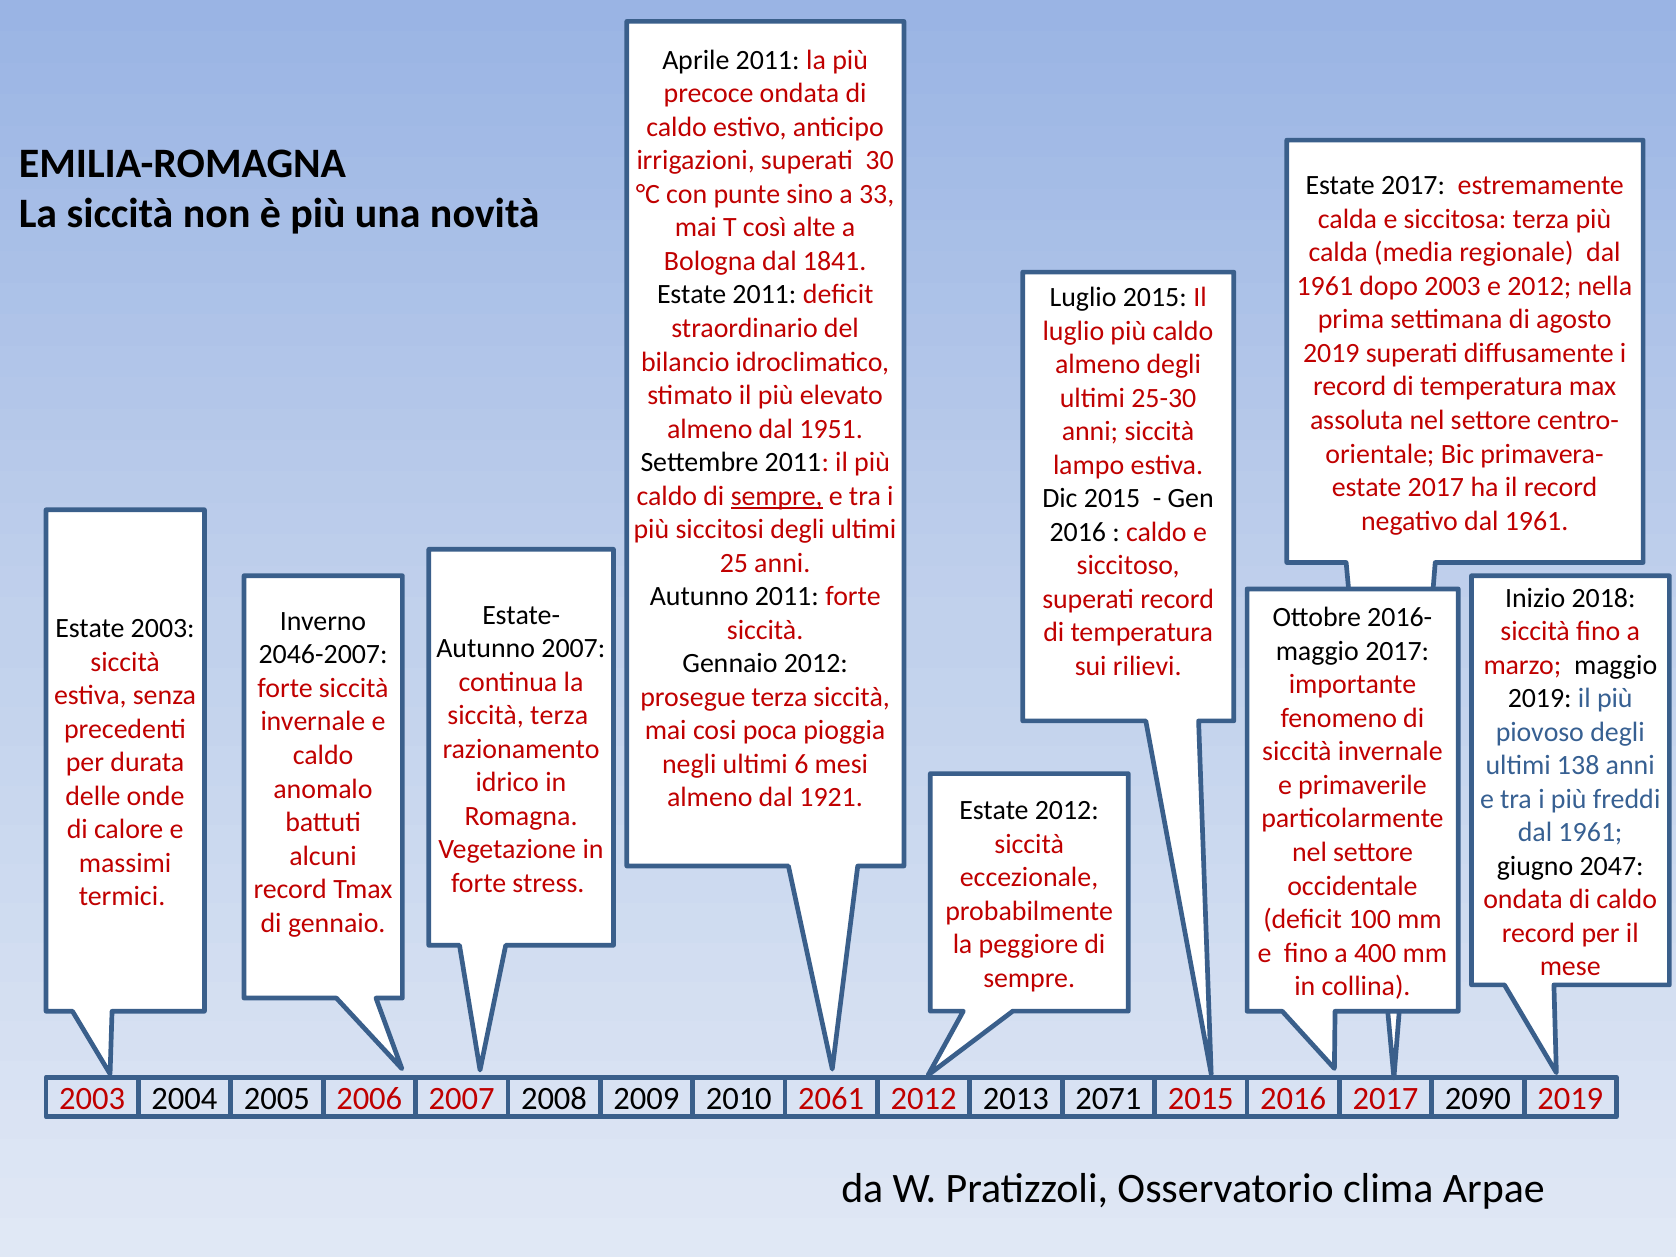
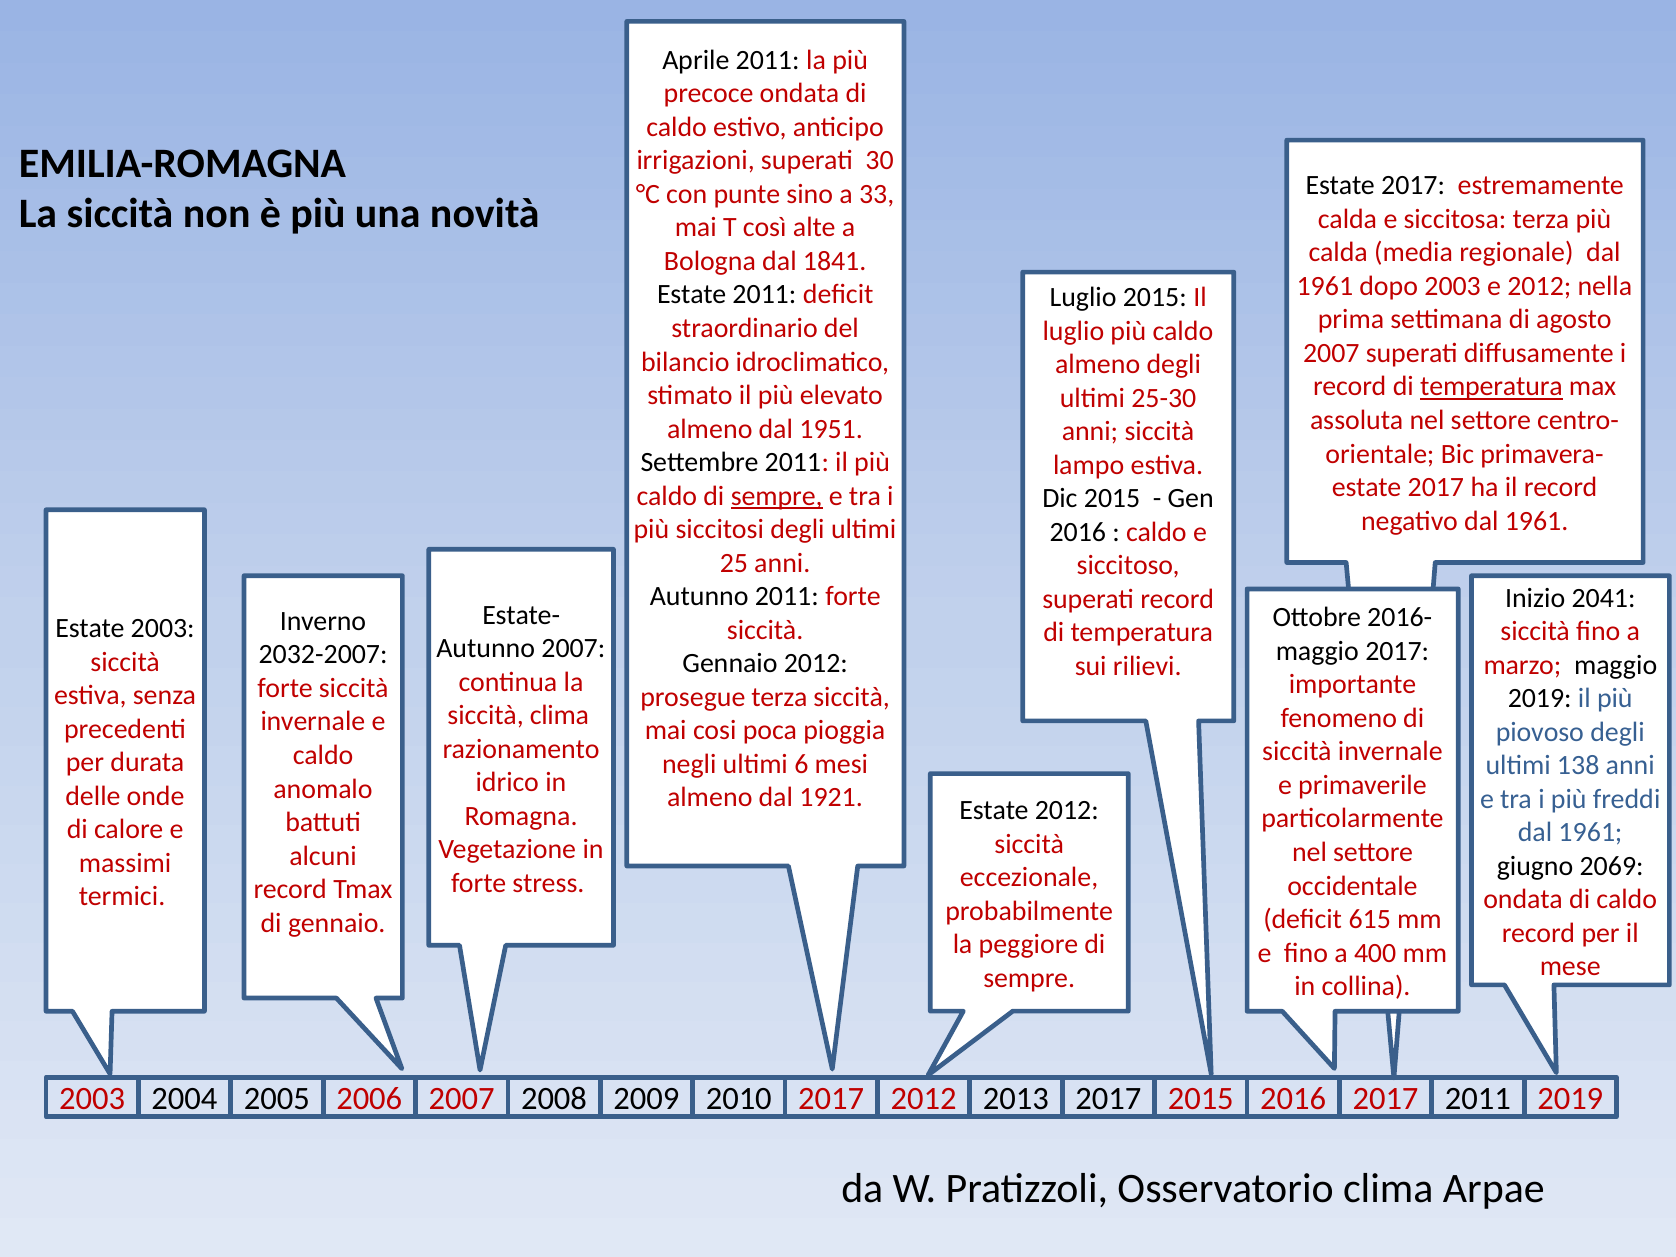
2019: 2019 -> 2007 (1331, 353)
temperatura underline: none -> present (1491, 387)
2018: 2018 -> 2041 (1604, 598)
2046-2007: 2046-2007 -> 2032-2007 (323, 655)
siccità terza: terza -> clima (559, 716)
2047: 2047 -> 2069 (1612, 866)
100: 100 -> 615 (1370, 919)
2010 2061: 2061 -> 2017 (831, 1099)
2013 2071: 2071 -> 2017 (1108, 1099)
2017 2090: 2090 -> 2011 (1478, 1099)
